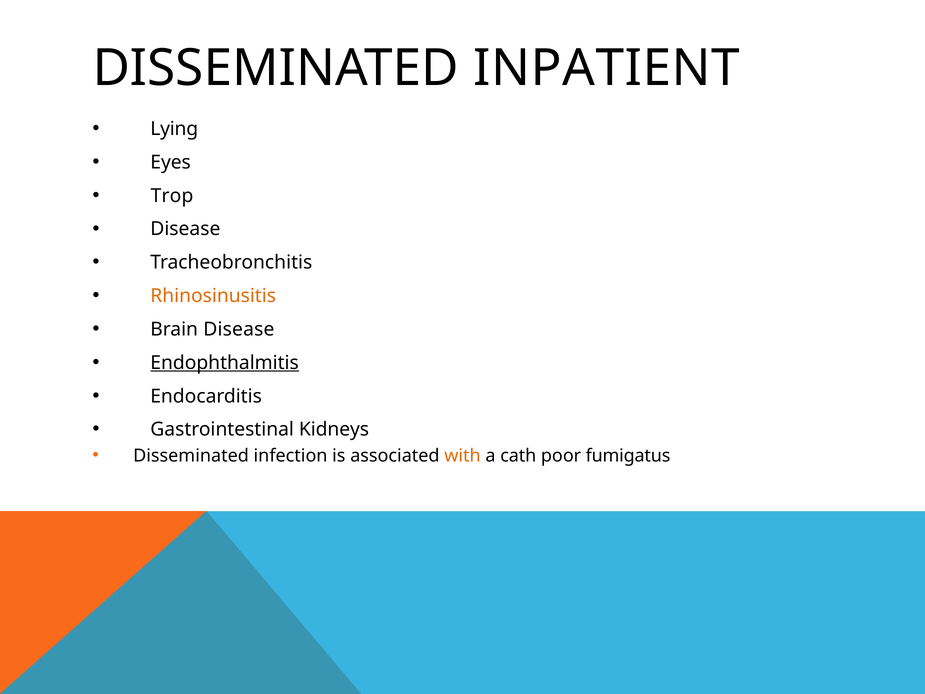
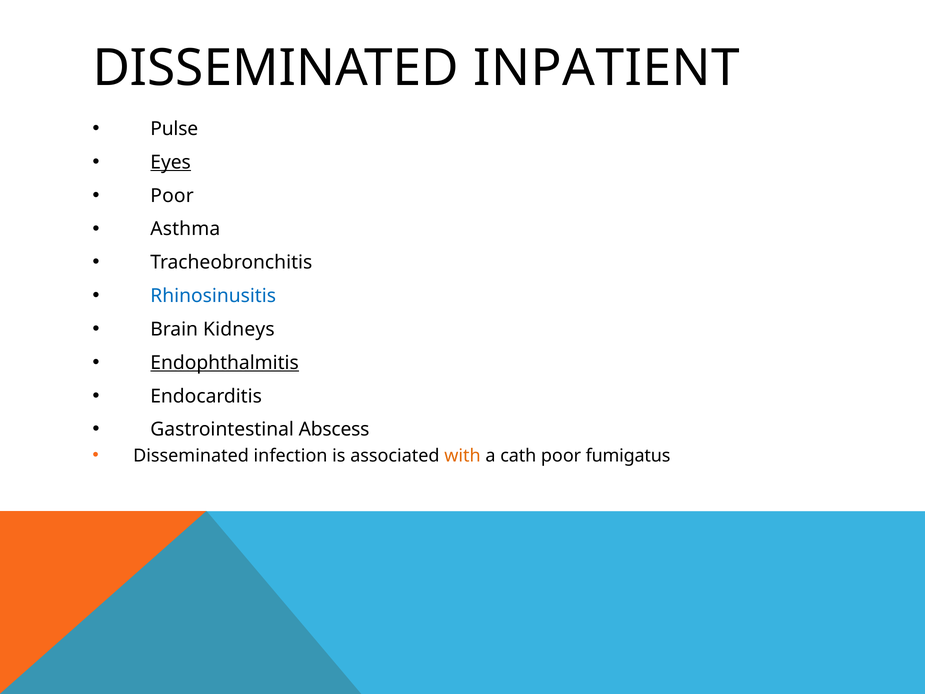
Lying: Lying -> Pulse (174, 129)
Eyes underline: none -> present (171, 162)
Trop: Trop -> Poor (172, 196)
Disease: Disease -> Asthma (185, 229)
Rhinosinusitis colour: orange -> blue (213, 296)
Brain Disease: Disease -> Kidneys (239, 329)
Kidneys: Kidneys -> Abscess (334, 429)
